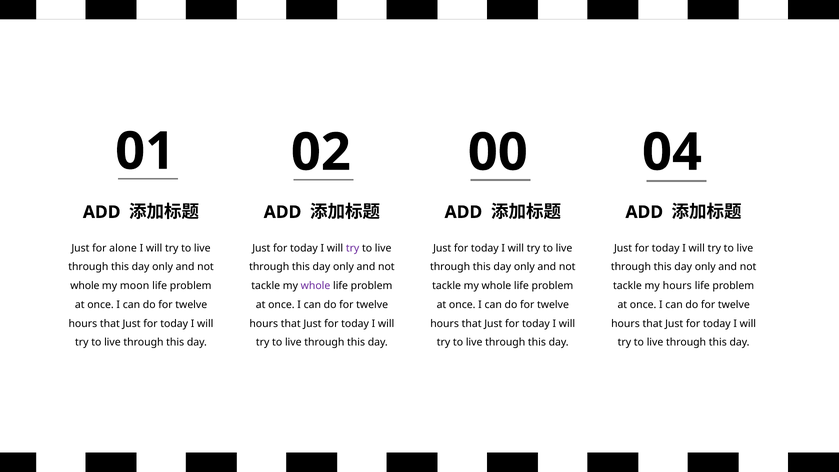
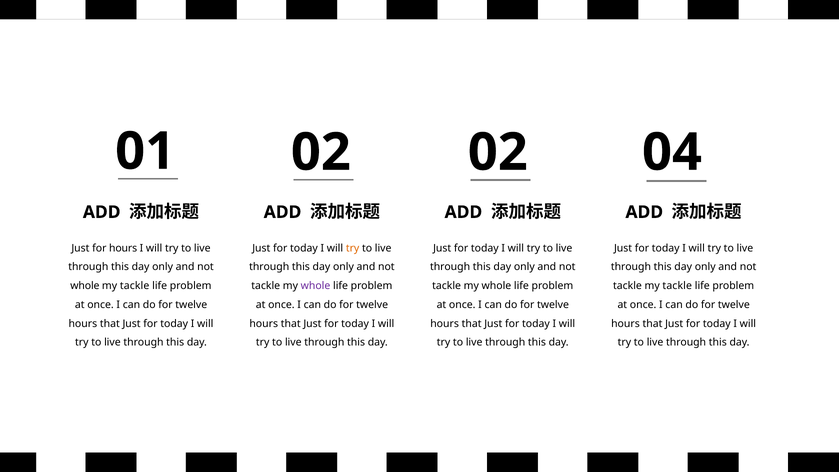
02 00: 00 -> 02 (498, 152)
for alone: alone -> hours (123, 248)
try colour: purple -> orange (353, 248)
moon: moon -> tackle (135, 286)
tackle my hours: hours -> tackle (677, 286)
